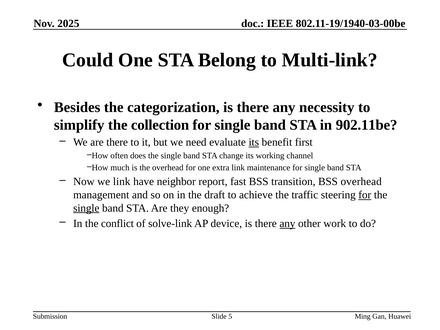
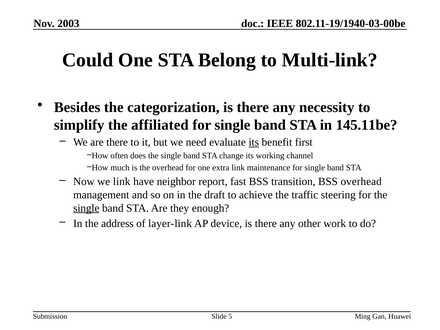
2025: 2025 -> 2003 (68, 23)
collection: collection -> affiliated (160, 125)
902.11be: 902.11be -> 145.11be (367, 125)
for underline: present -> none (365, 195)
conflict: conflict -> address (117, 223)
solve-link: solve-link -> layer-link (170, 223)
any underline: present -> none (287, 223)
